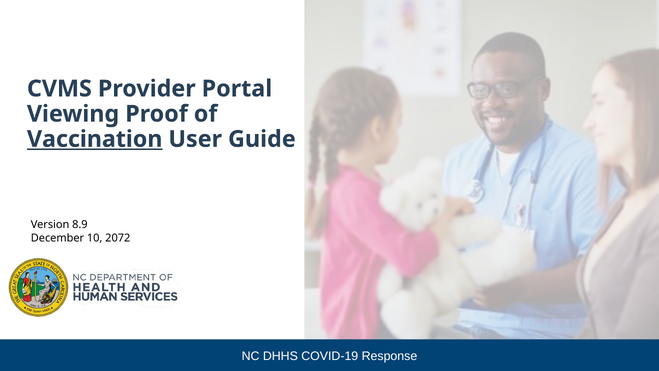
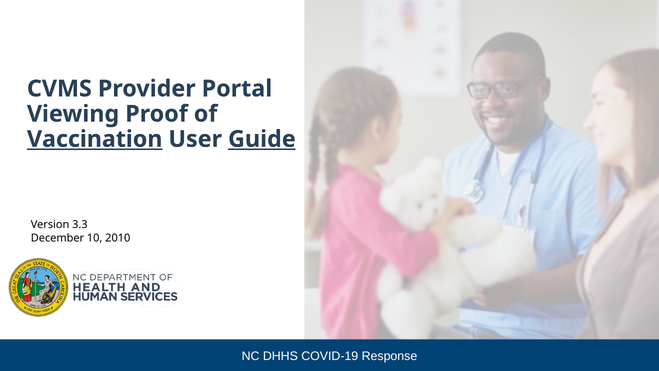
Guide underline: none -> present (262, 139)
8.9: 8.9 -> 3.3 (80, 225)
2072: 2072 -> 2010 (118, 238)
